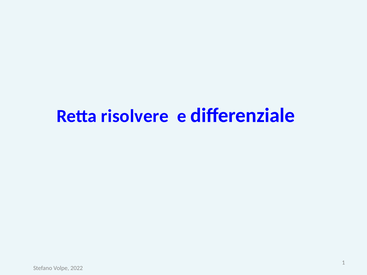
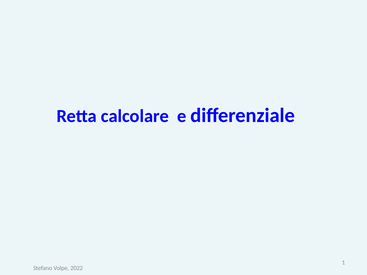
risolvere: risolvere -> calcolare (135, 116)
